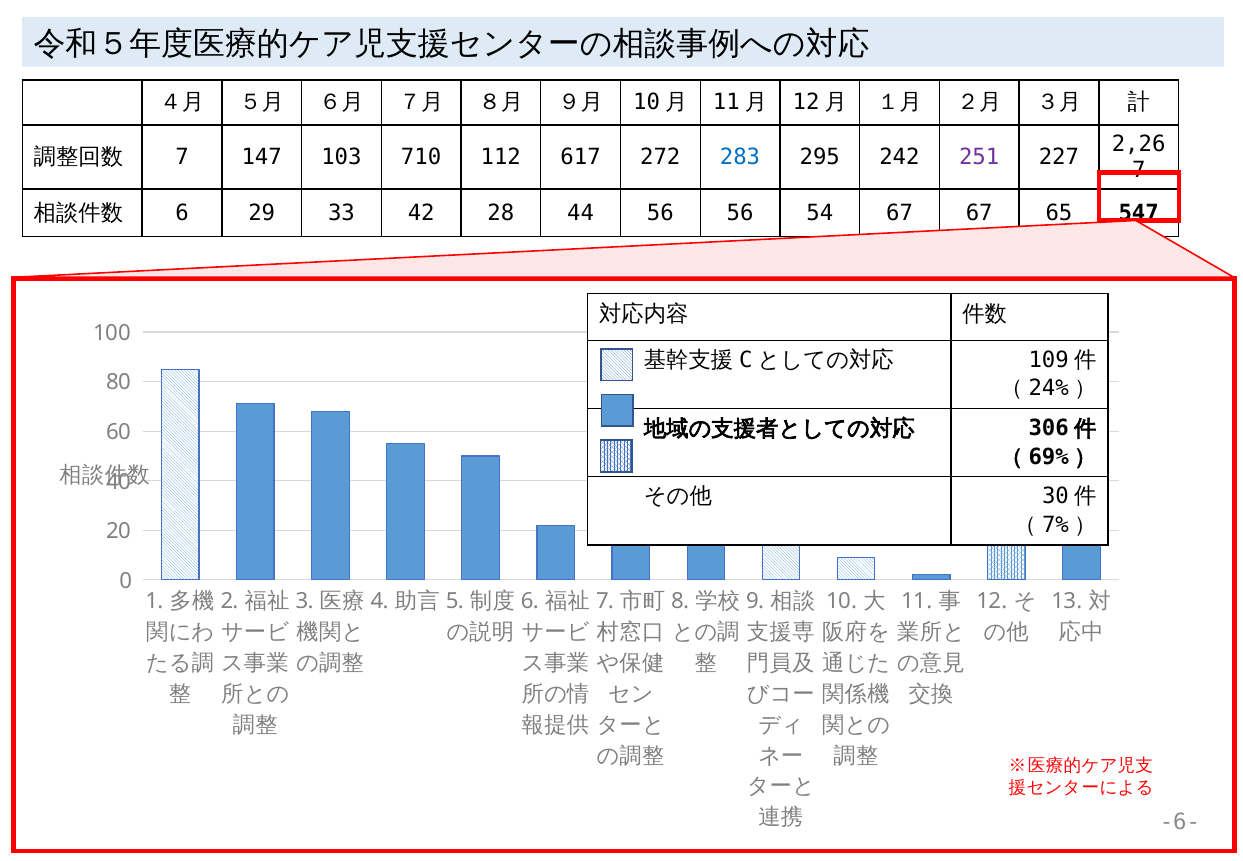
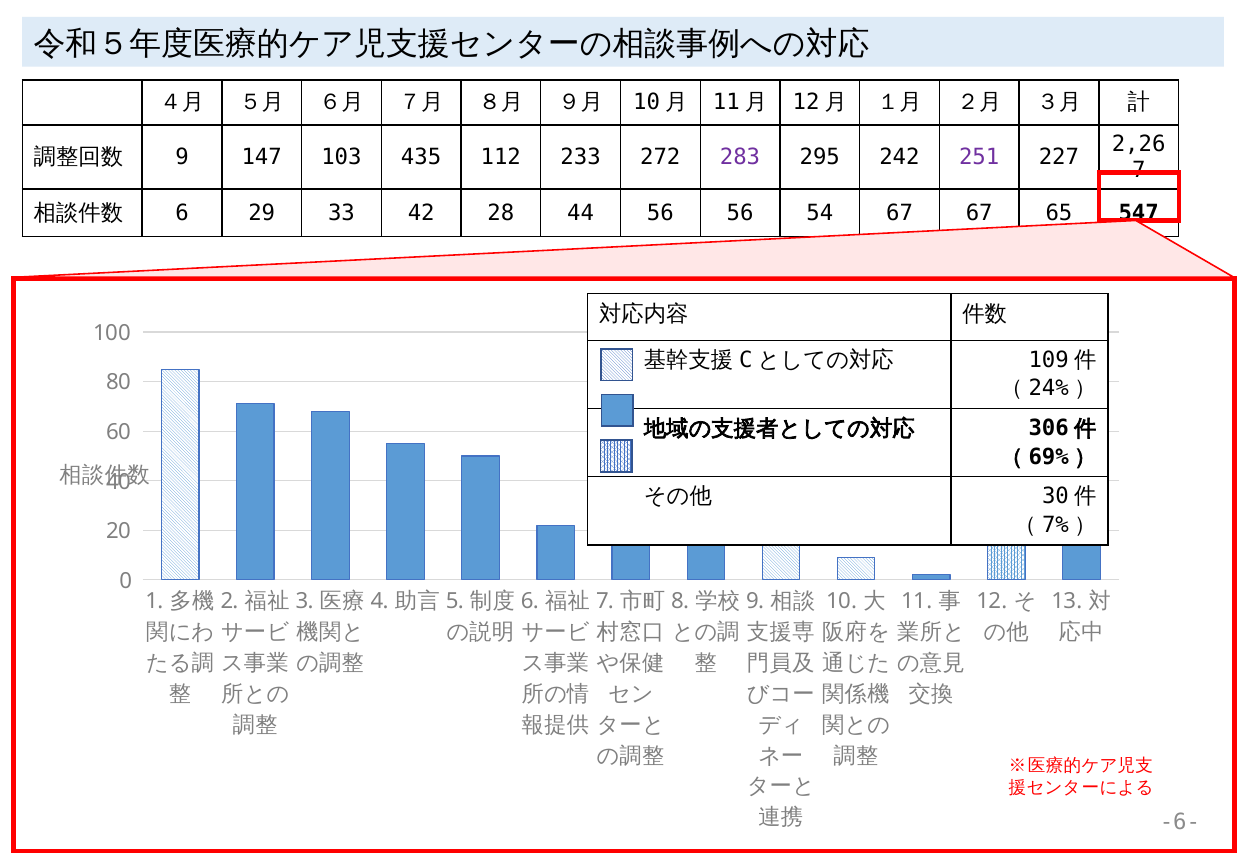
7: 7 -> 9 (182, 157)
710: 710 -> 435 (421, 157)
617: 617 -> 233 (581, 157)
283 colour: blue -> purple (740, 157)
